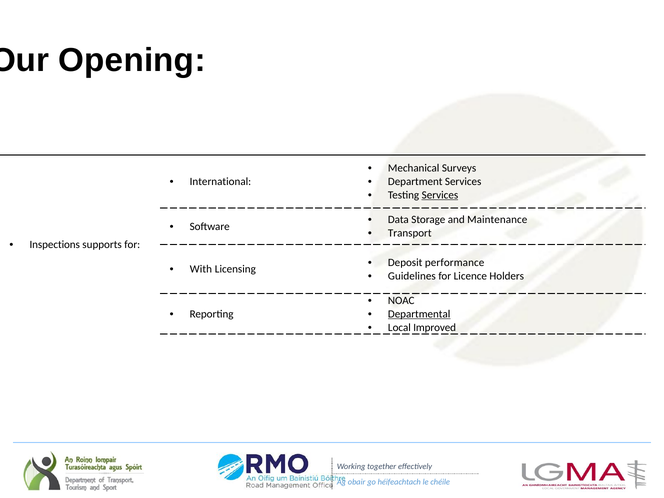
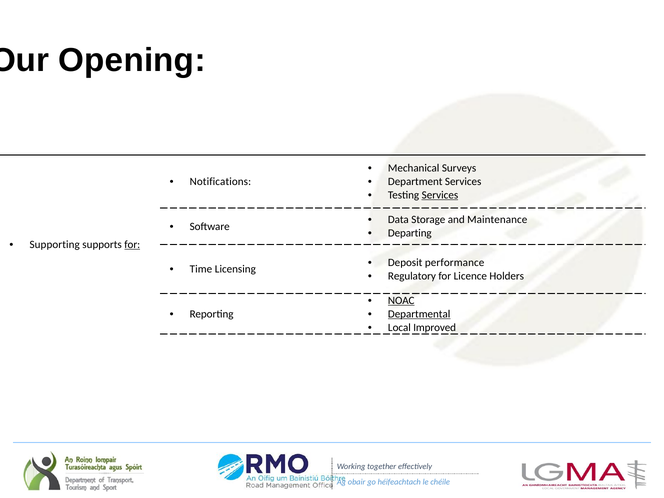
International: International -> Notifications (220, 182)
Transport: Transport -> Departing (410, 233)
Inspections: Inspections -> Supporting (55, 245)
for underline: none -> present (132, 245)
With: With -> Time (201, 269)
Guidelines: Guidelines -> Regulatory (412, 276)
NOAC underline: none -> present (401, 300)
